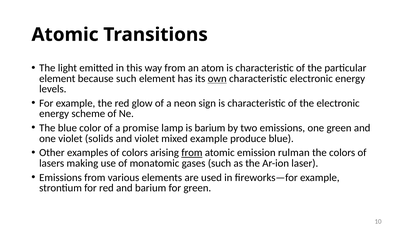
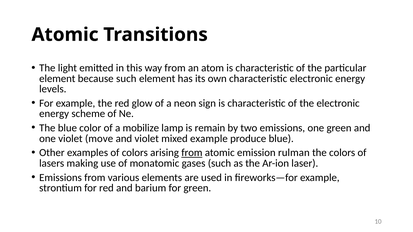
own underline: present -> none (217, 79)
promise: promise -> mobilize (141, 128)
is barium: barium -> remain (210, 128)
solids: solids -> move (99, 139)
